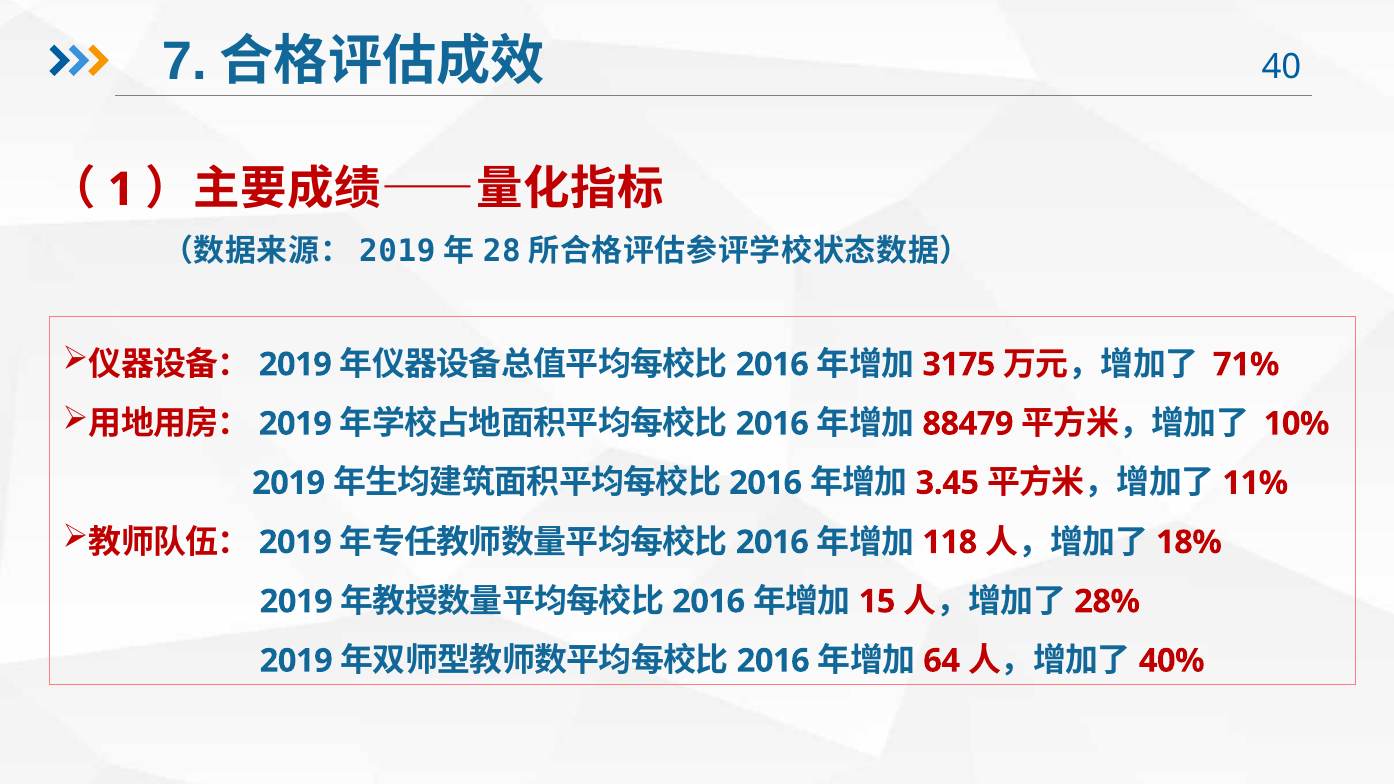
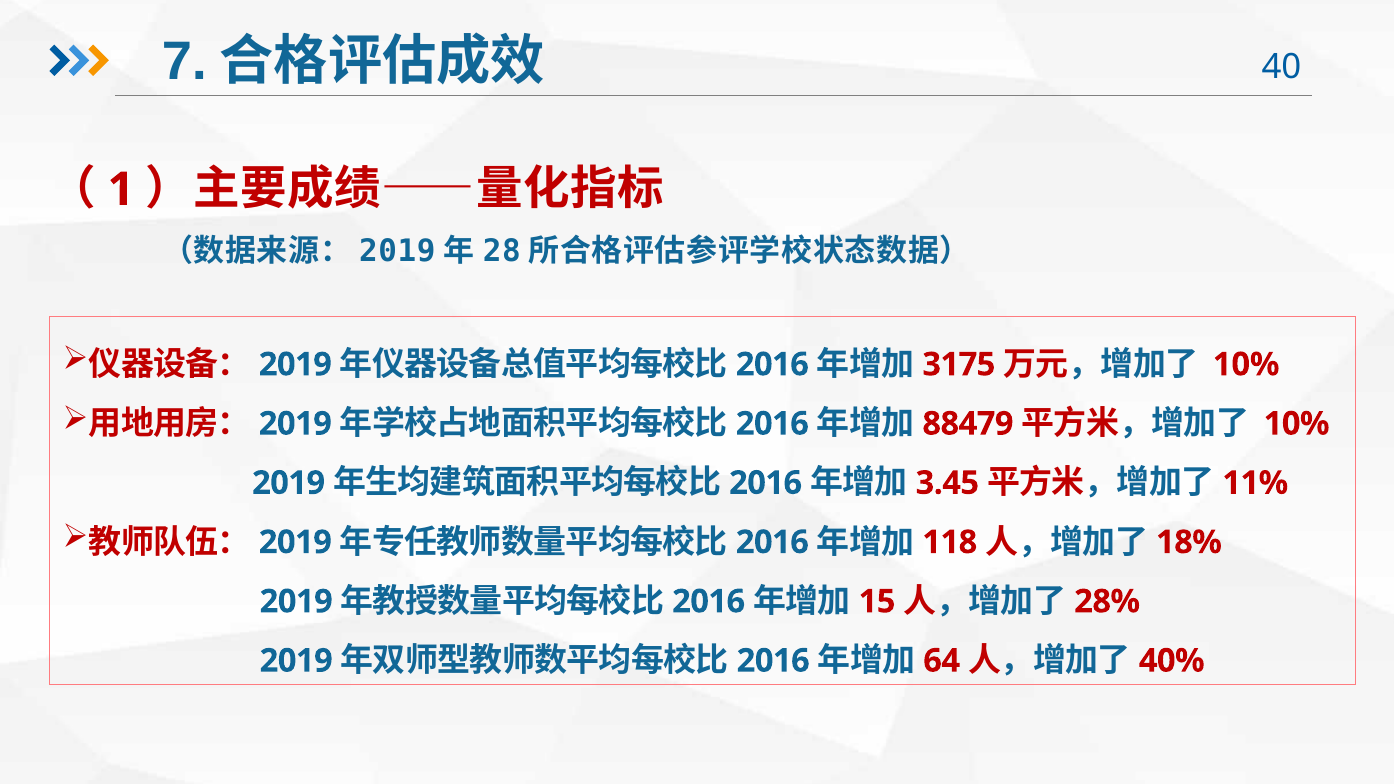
71%: 71% -> 10% (1246, 365)
